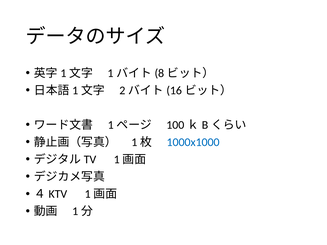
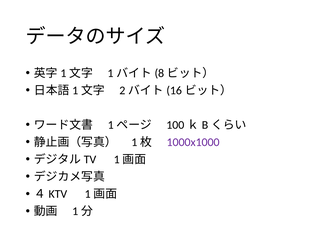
1000x1000 colour: blue -> purple (193, 142)
